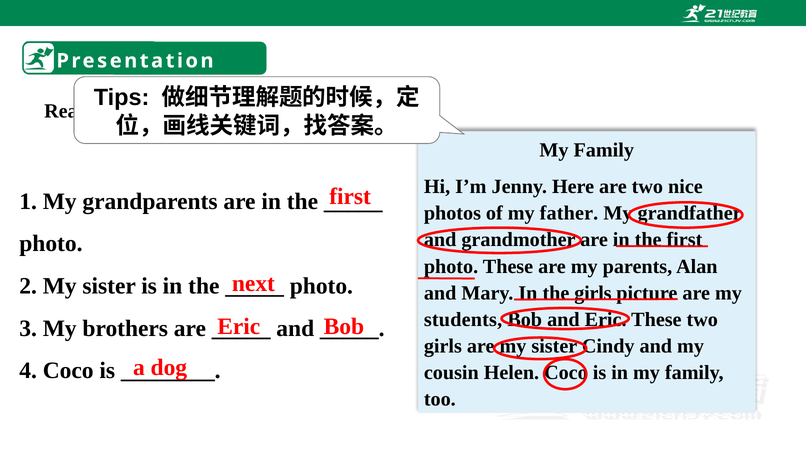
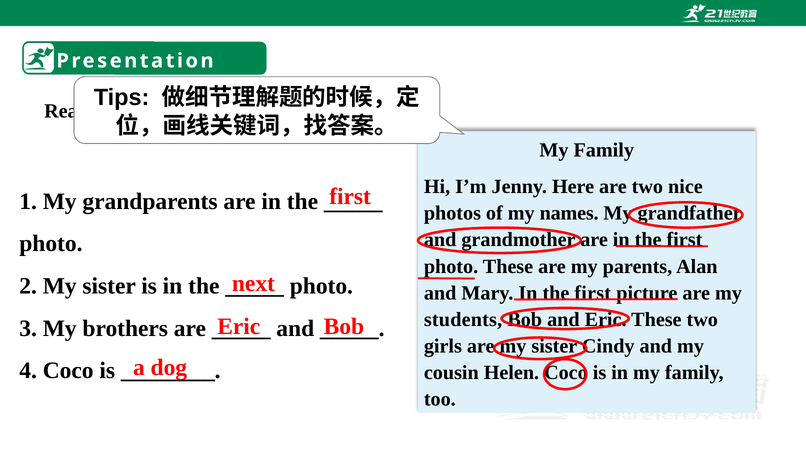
father: father -> names (569, 213)
Mary In the girls: girls -> first (593, 293)
